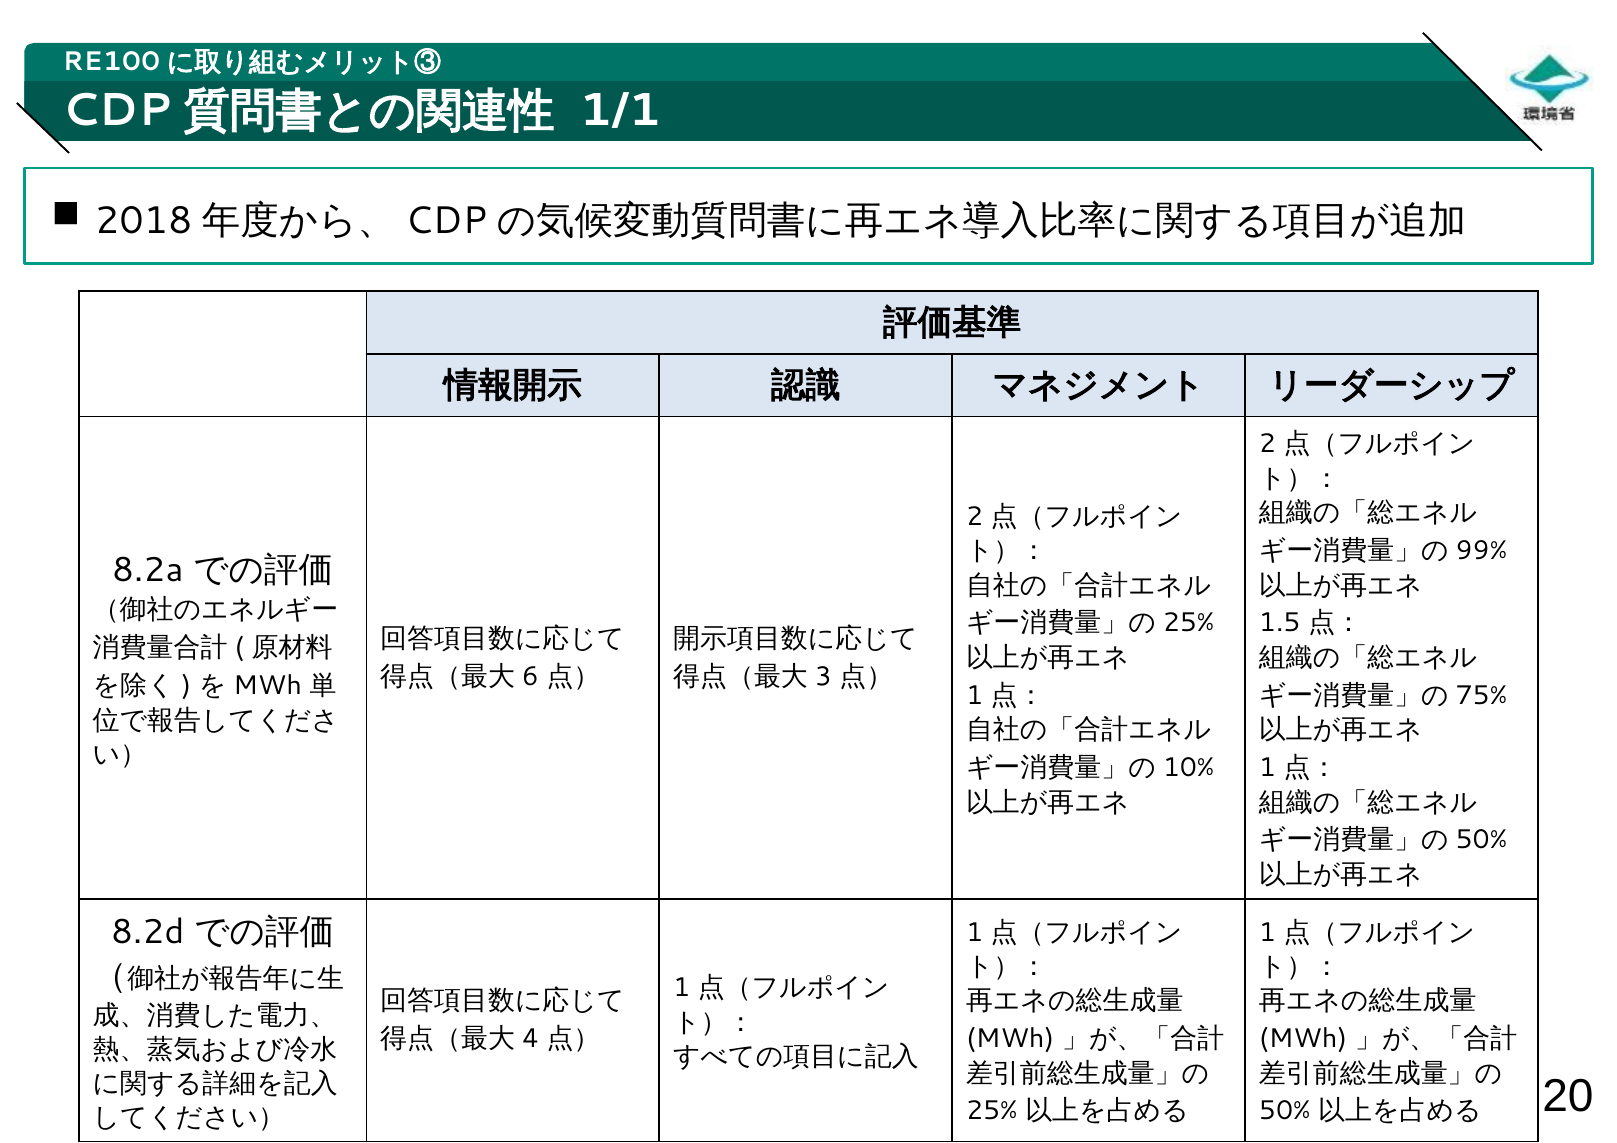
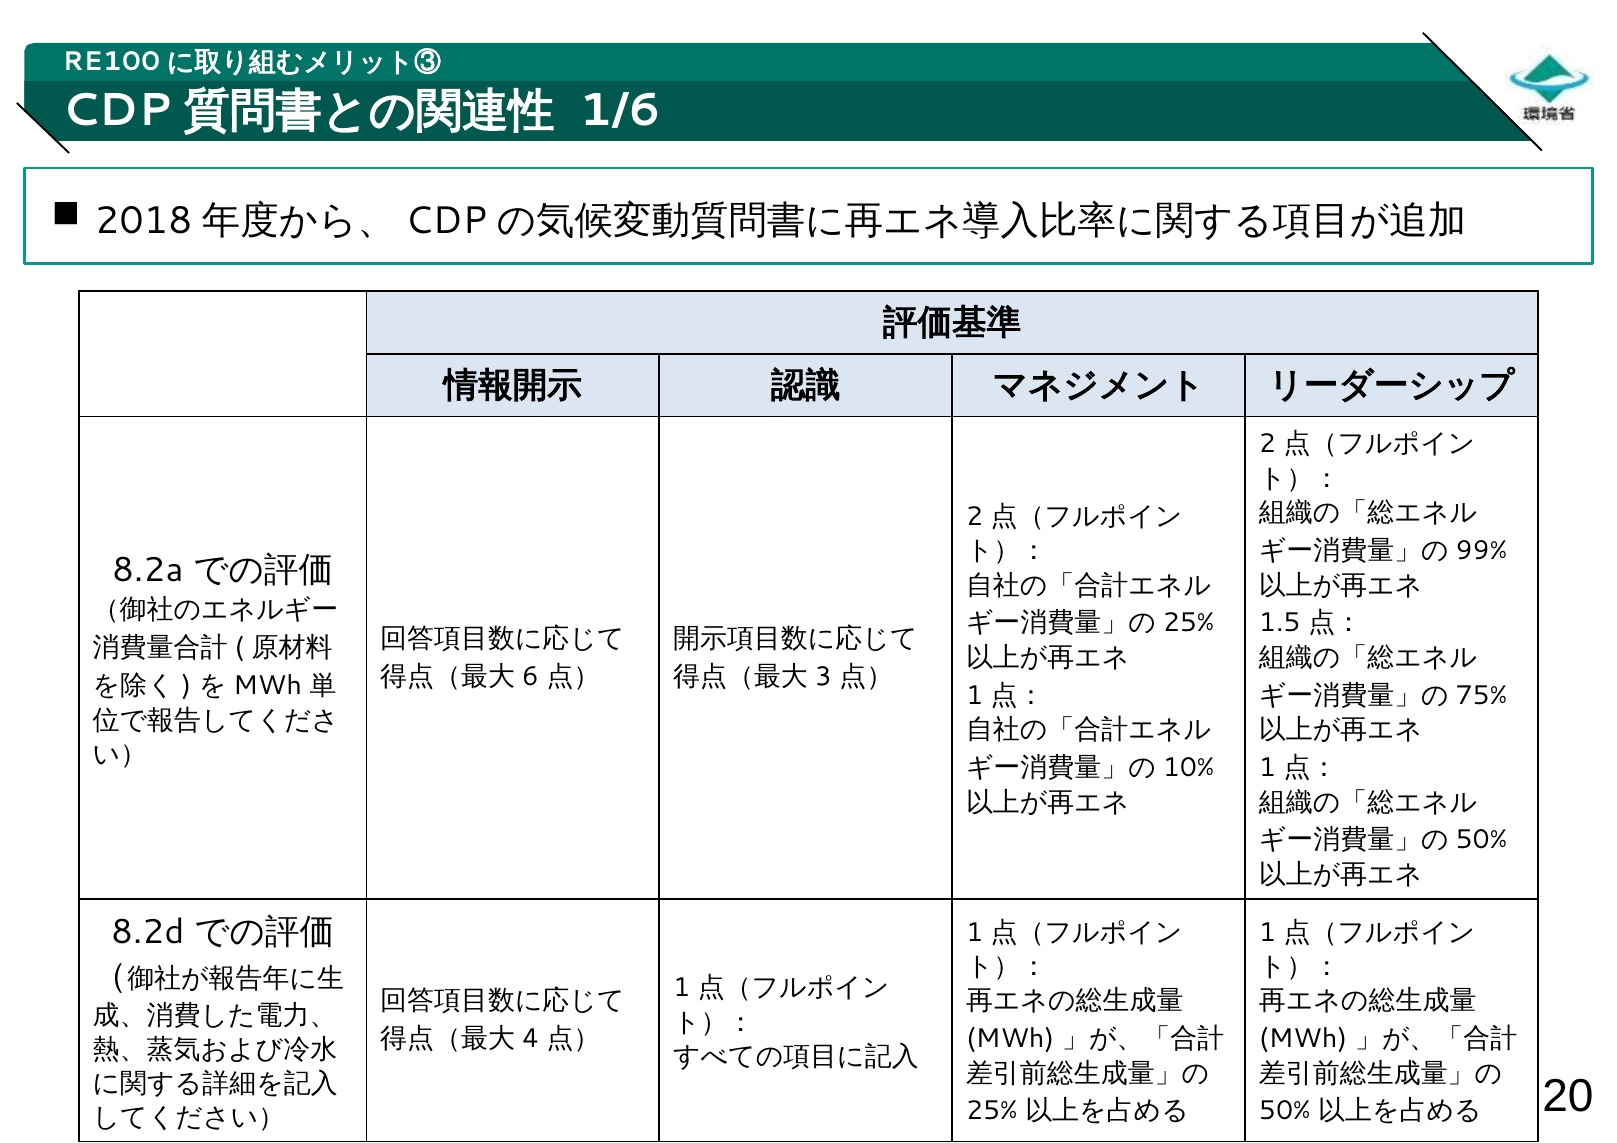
1/1: 1/1 -> 1/6 (620, 111)
